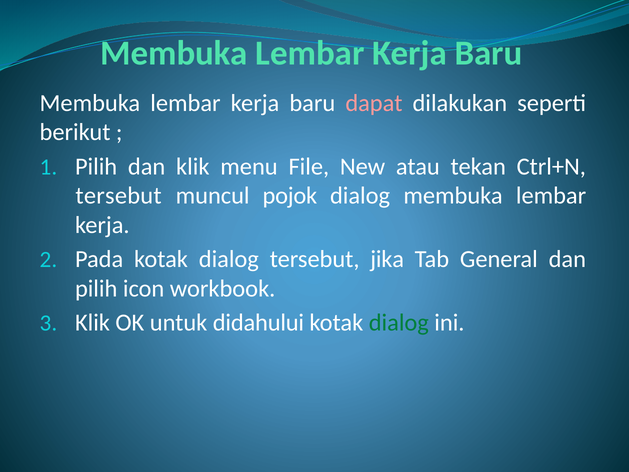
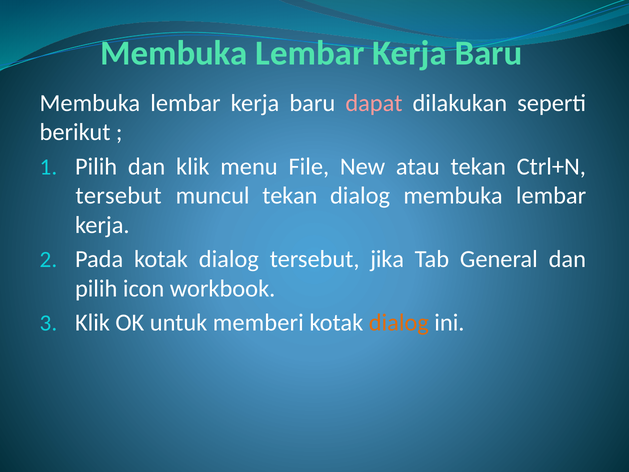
muncul pojok: pojok -> tekan (290, 196)
didahului: didahului -> memberi (258, 323)
dialog colour: green -> orange (399, 323)
